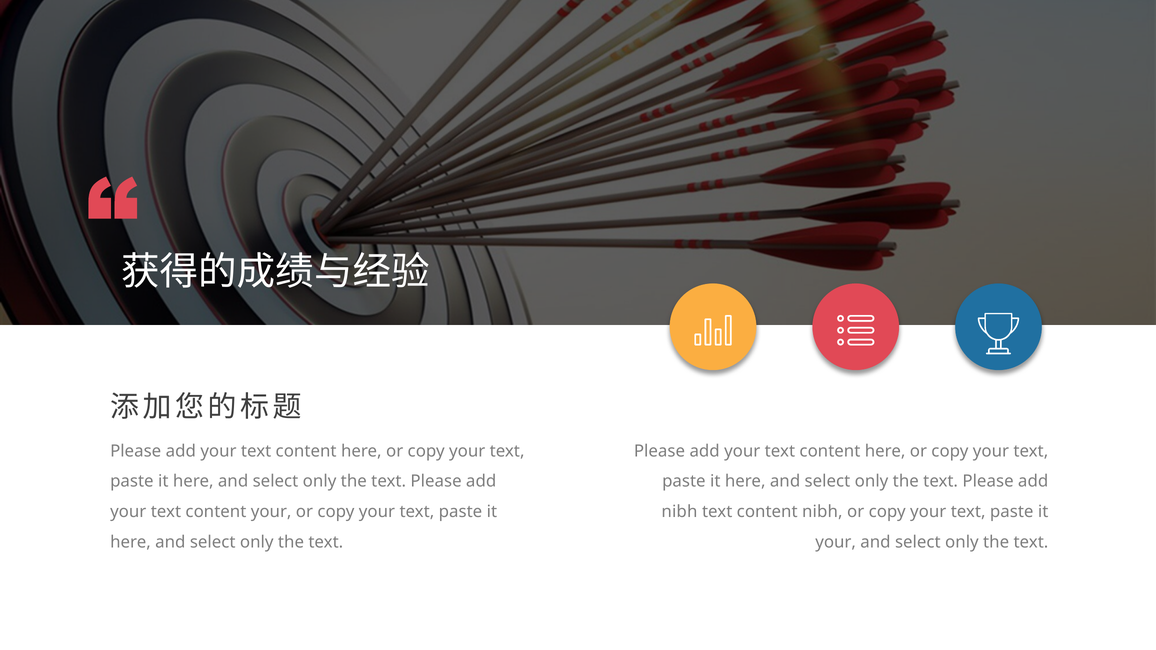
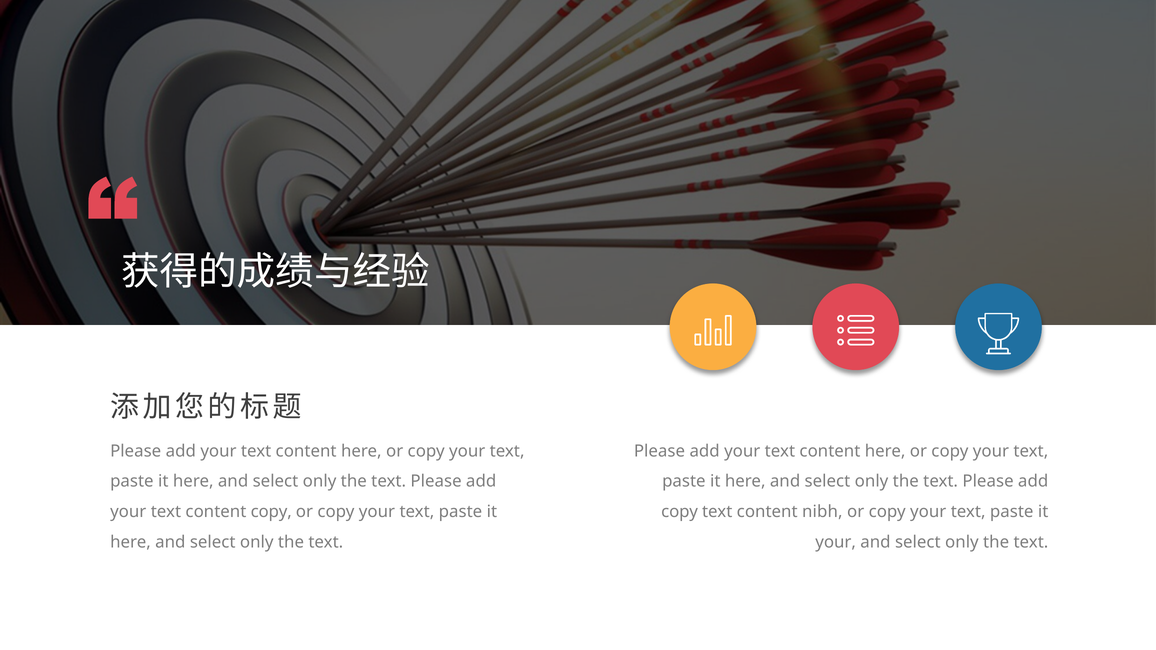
content your: your -> copy (271, 512)
nibh: nibh -> copy (680, 512)
